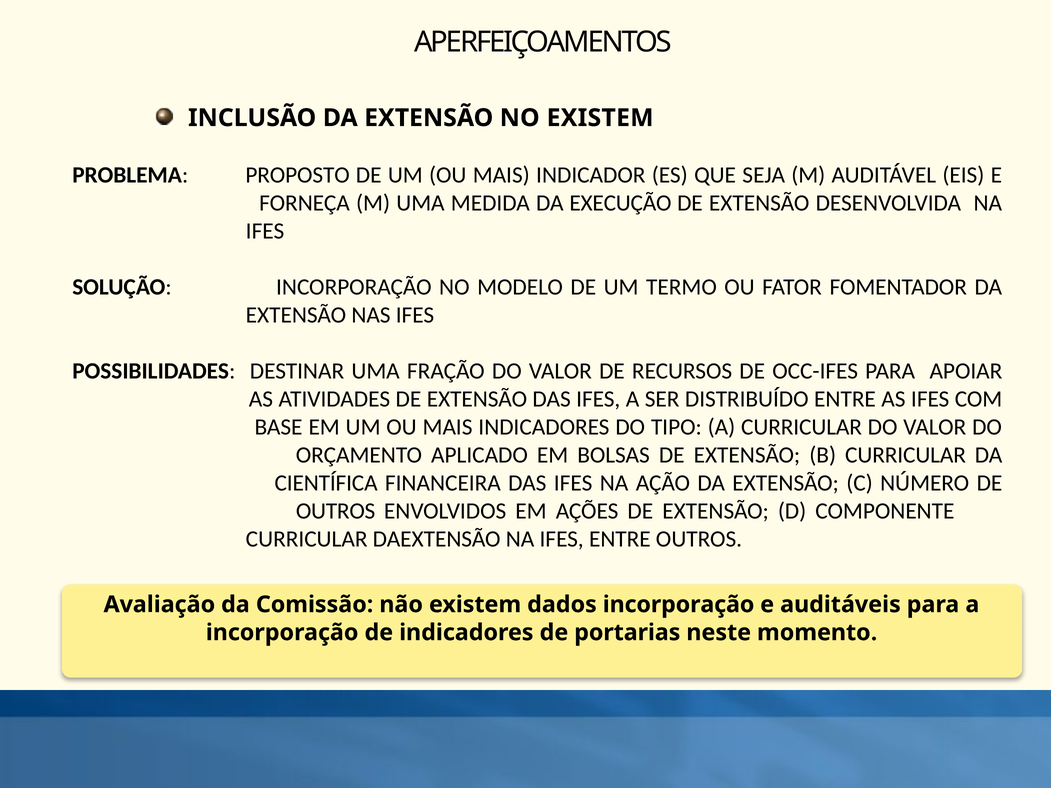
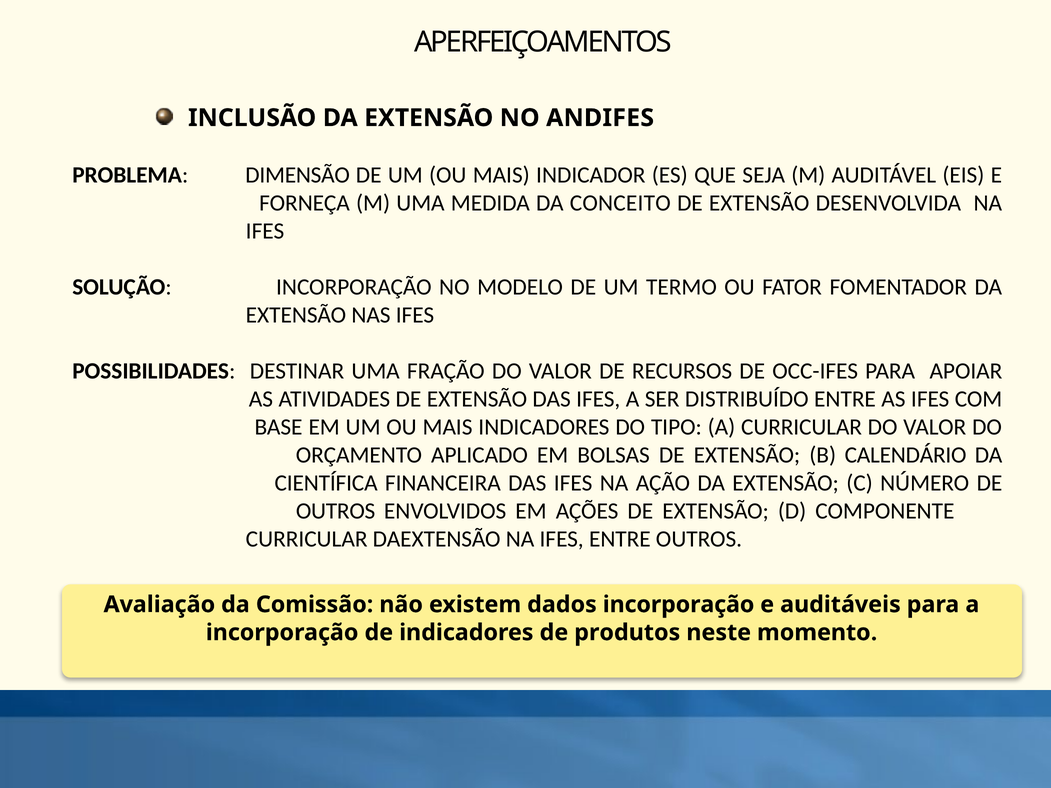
NO EXISTEM: EXISTEM -> ANDIFES (600, 118)
PROPOSTO: PROPOSTO -> DIMENSÃO (298, 175)
EXECUÇÃO: EXECUÇÃO -> CONCEITO (620, 203)
B CURRICULAR: CURRICULAR -> CALENDÁRIO (906, 455)
portarias: portarias -> produtos (627, 633)
